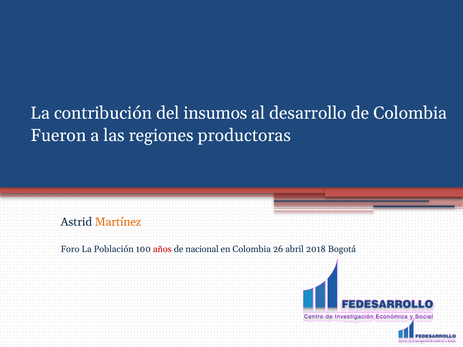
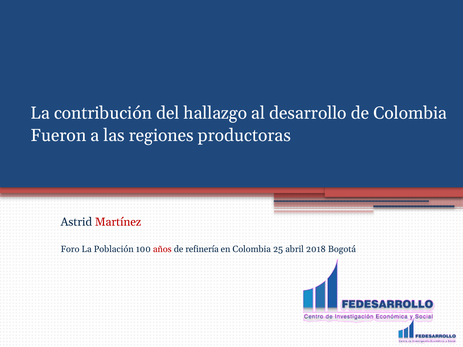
insumos: insumos -> hallazgo (215, 113)
Martínez colour: orange -> red (118, 222)
nacional: nacional -> refinería (202, 249)
26: 26 -> 25 (278, 249)
